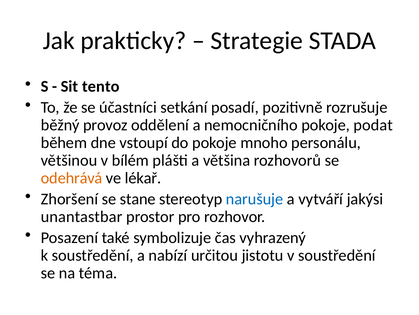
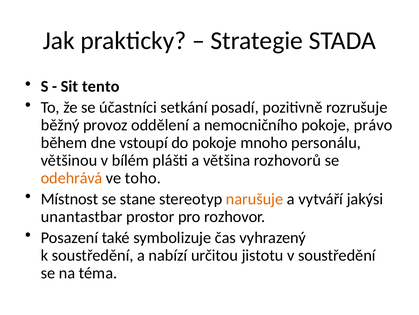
podat: podat -> právo (373, 125)
lékař: lékař -> toho (143, 178)
Zhoršení: Zhoršení -> Místnost (70, 199)
narušuje colour: blue -> orange (255, 199)
